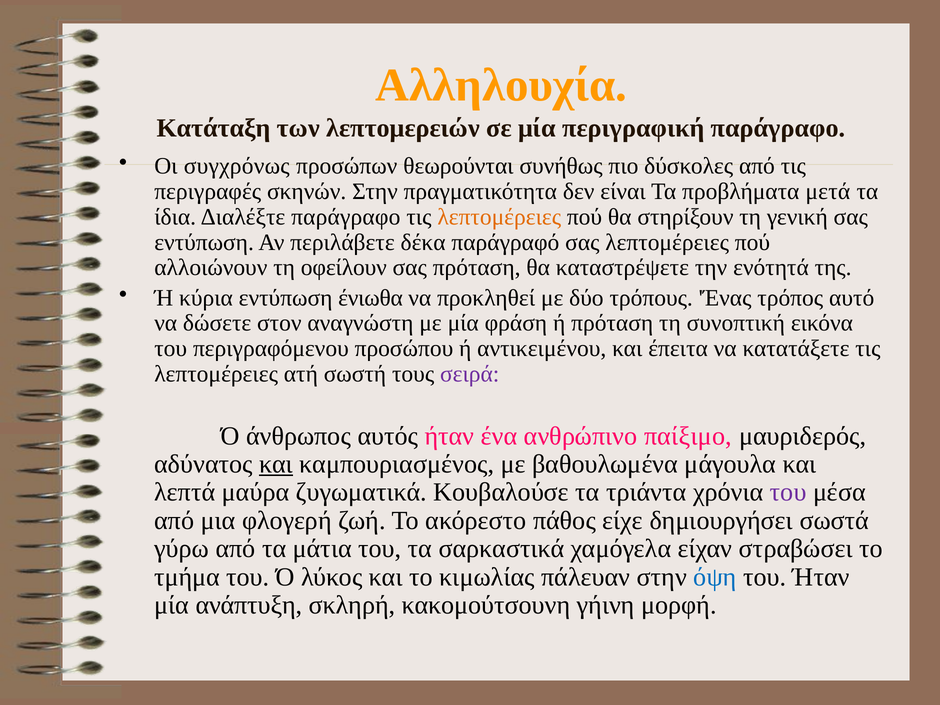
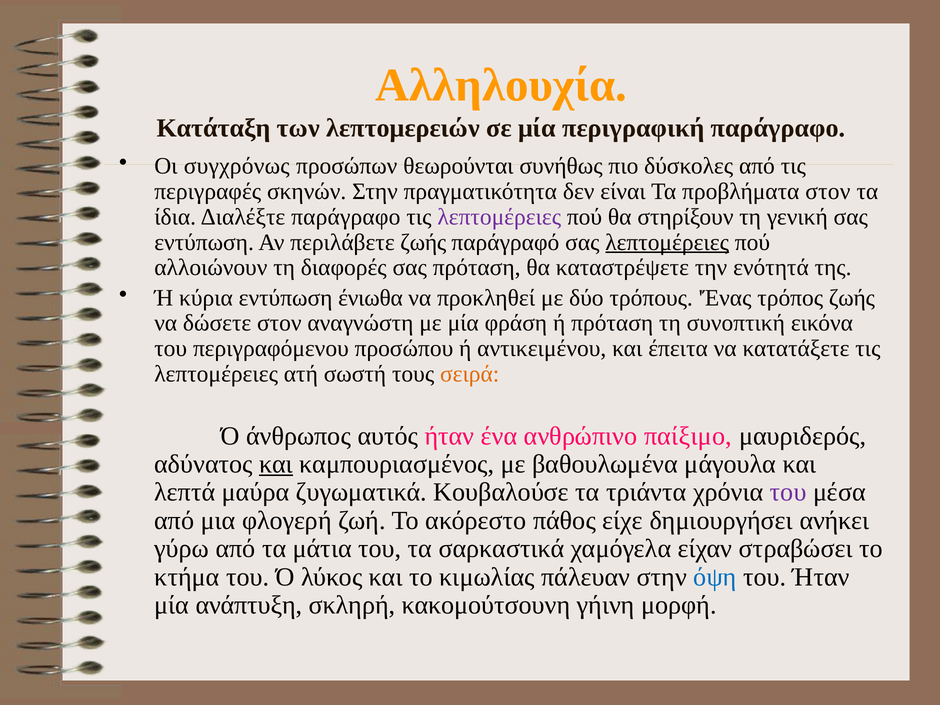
προβλήματα μετά: μετά -> στον (828, 191)
λεπτομέρειες colour: orange -> purple (499, 217)
περιλάβετε δέκα: δέκα -> ζωής (423, 242)
λεπτομέρειες underline: none -> present (667, 242)
οφείλουν: οφείλουν -> διαφορές (344, 268)
τρόπος αυτό: αυτό -> ζωής (852, 298)
σειρά colour: purple -> orange (470, 374)
σωστά: σωστά -> ανήκει (834, 521)
τμήμα: τμήμα -> κτήμα (187, 577)
